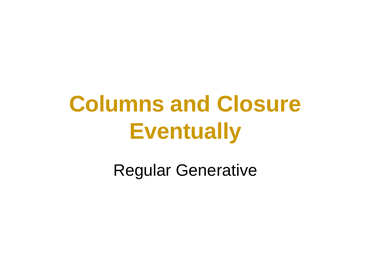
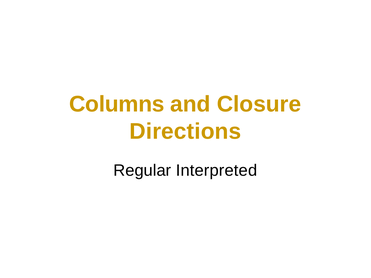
Eventually: Eventually -> Directions (185, 131)
Generative: Generative -> Interpreted (217, 171)
